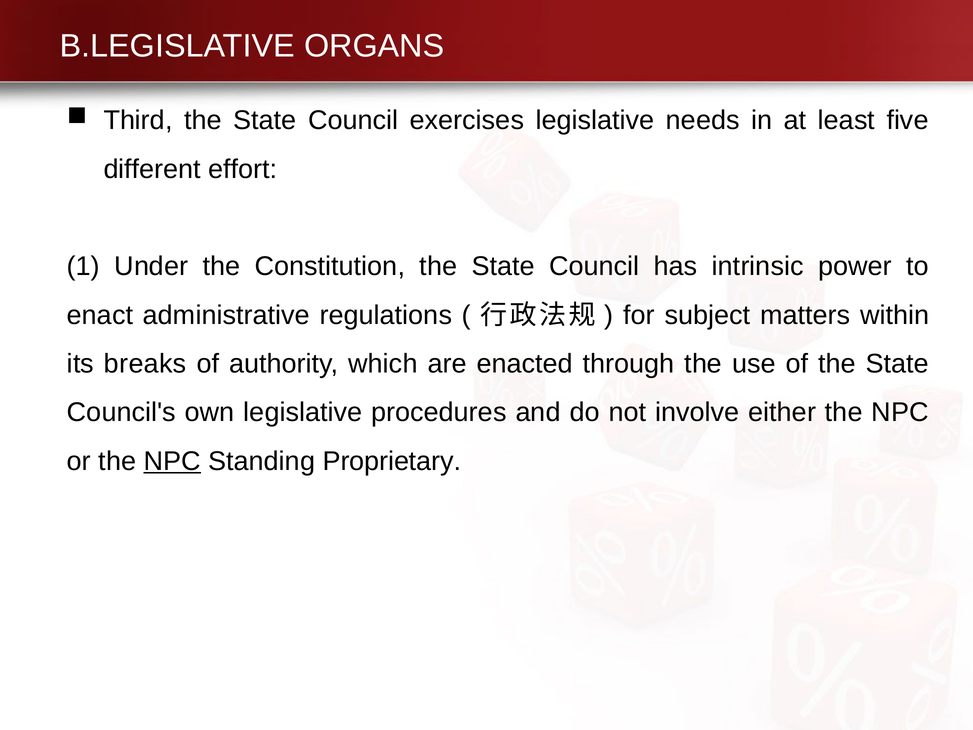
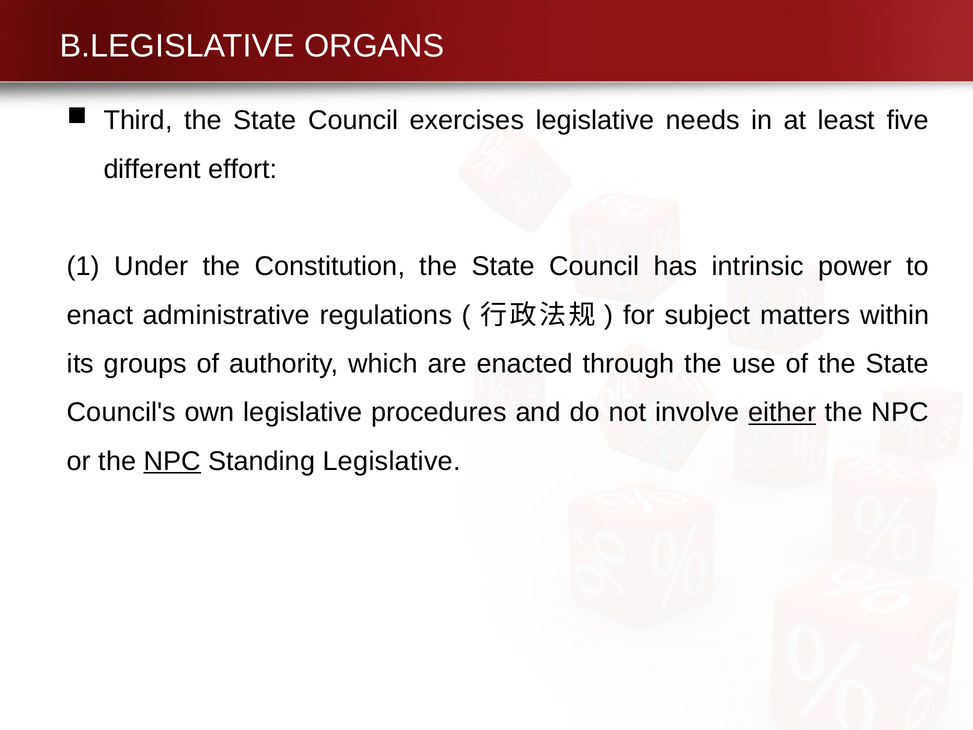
breaks: breaks -> groups (145, 364)
either underline: none -> present (782, 412)
Standing Proprietary: Proprietary -> Legislative (392, 461)
